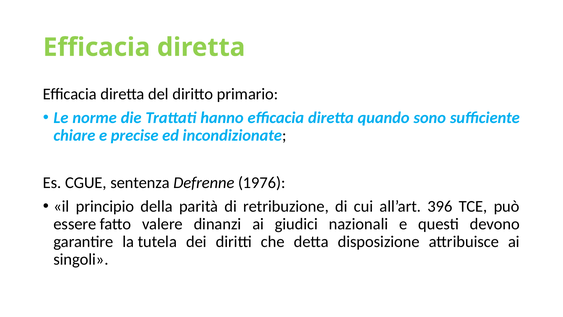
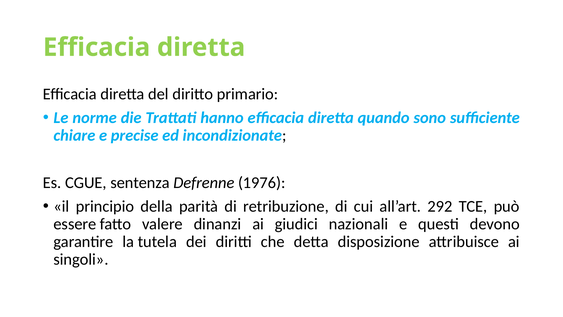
396: 396 -> 292 (440, 206)
